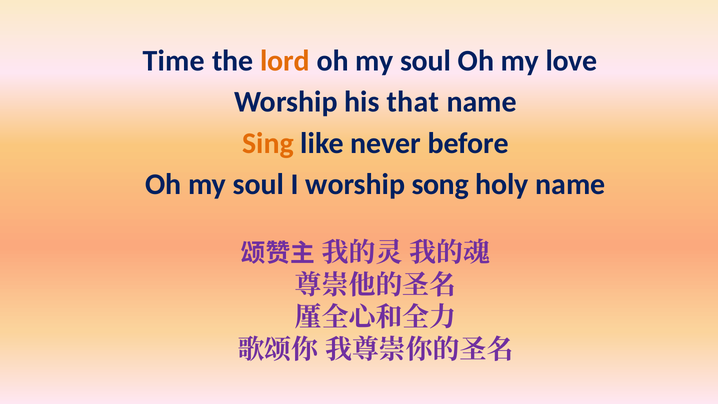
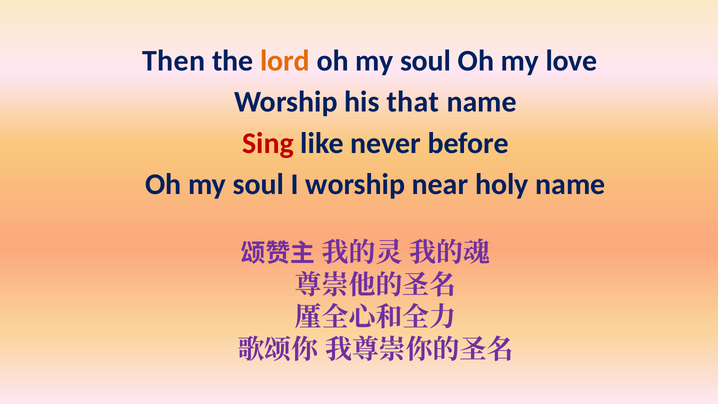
Time: Time -> Then (174, 61)
Sing colour: orange -> red (268, 143)
song: song -> near (440, 184)
